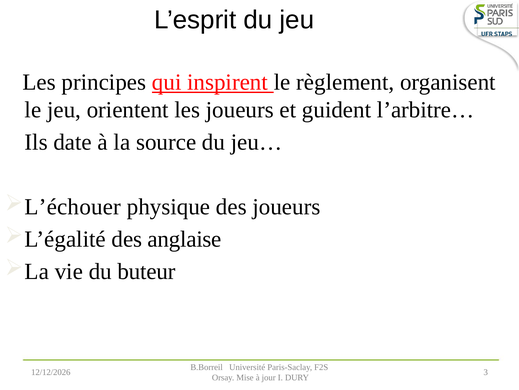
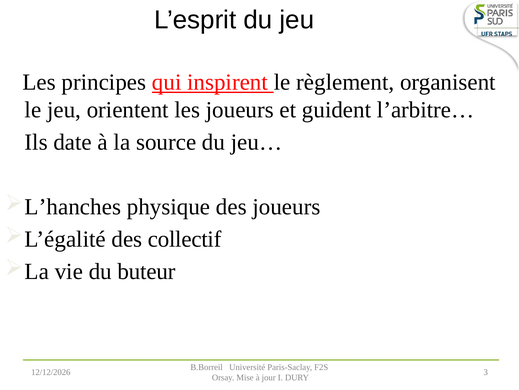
L’échouer: L’échouer -> L’hanches (73, 207)
anglaise: anglaise -> collectif (185, 239)
